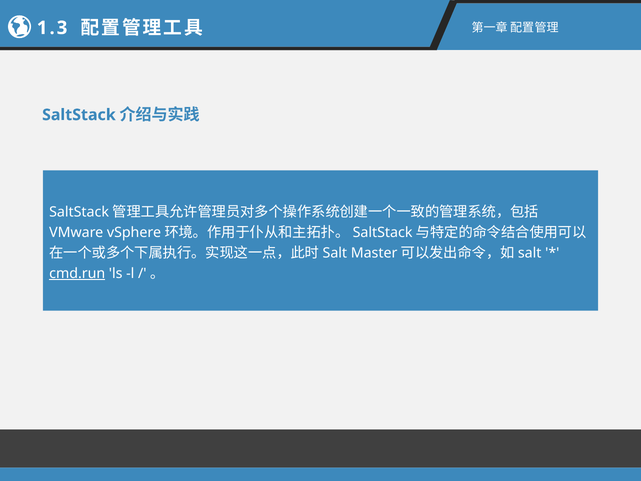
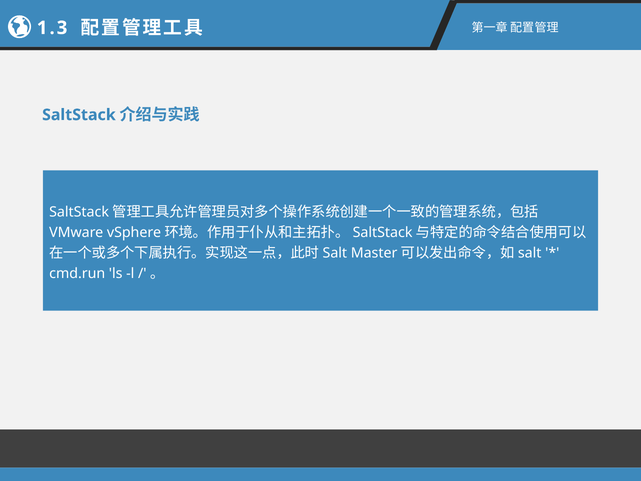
cmd.run underline: present -> none (77, 273)
